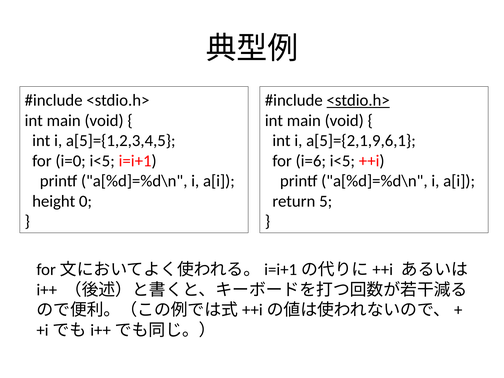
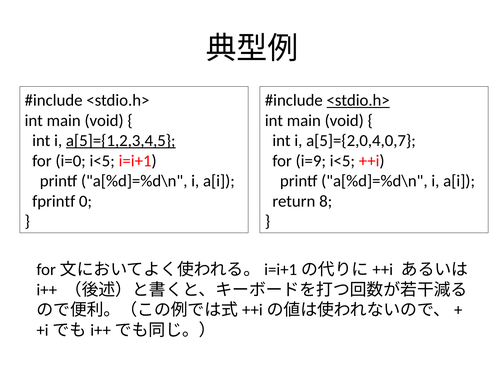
a[5]={1,2,3,4,5 underline: none -> present (121, 141)
a[5]={2,1,9,6,1: a[5]={2,1,9,6,1 -> a[5]={2,0,4,0,7 (361, 141)
i=6: i=6 -> i=9 (311, 161)
height: height -> fprintf (54, 201)
5: 5 -> 8 (326, 201)
